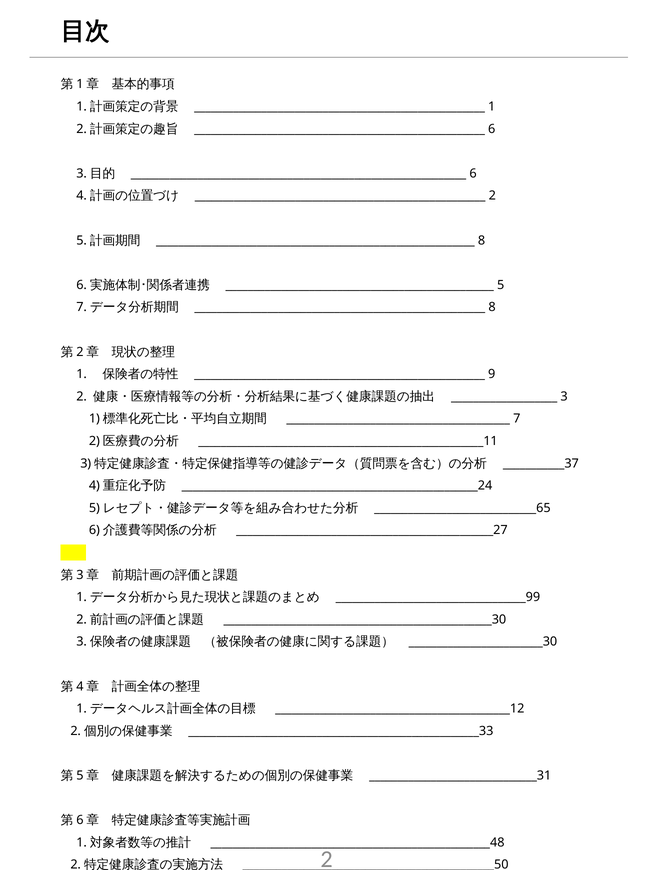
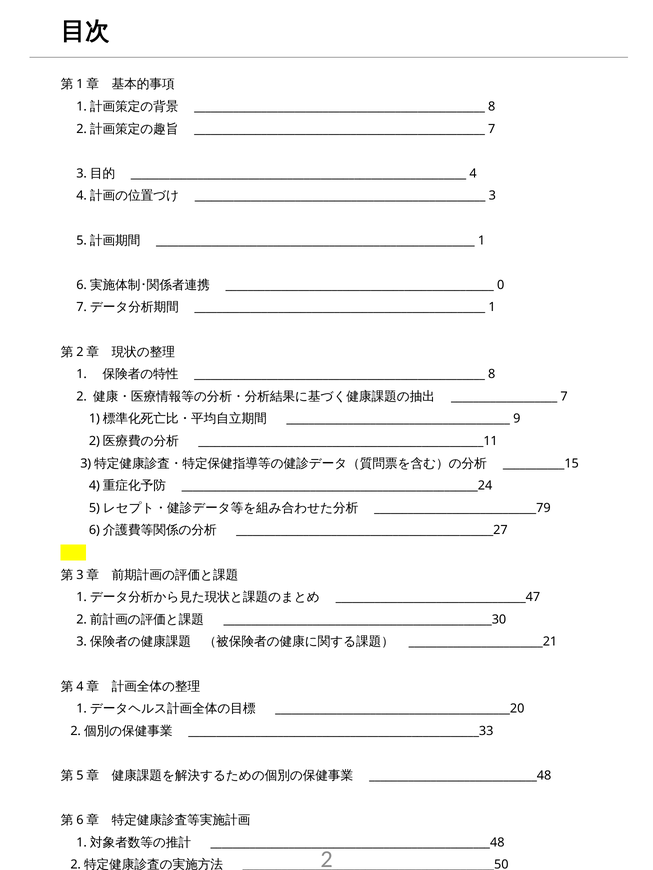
1: 1 -> 8 (492, 107)
6: 6 -> 7 (492, 129)
6: 6 -> 4 (473, 174)
2: 2 -> 3 (492, 196)
8: 8 -> 1 (482, 241)
5: 5 -> 0 (501, 285)
8: 8 -> 1 (492, 308)
9: 9 -> 8 (492, 374)
3: 3 -> 7 (564, 397)
7: 7 -> 9 (517, 419)
___________37: ___________37 -> ___________15 (541, 464)
_____________________________65: _____________________________65 -> _____________________________79 (462, 508)
__________________________________99: __________________________________99 -> __________________________________47 (438, 598)
________________________30: ________________________30 -> ________________________21 (483, 642)
__________________________________________12: __________________________________________12 -> __________________________________________20 (400, 709)
______________________________31: ______________________________31 -> ______________________________48 (460, 776)
